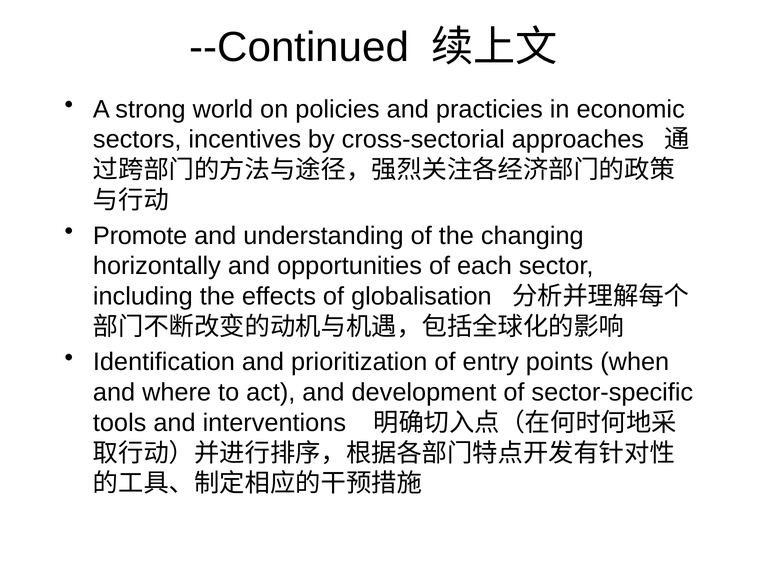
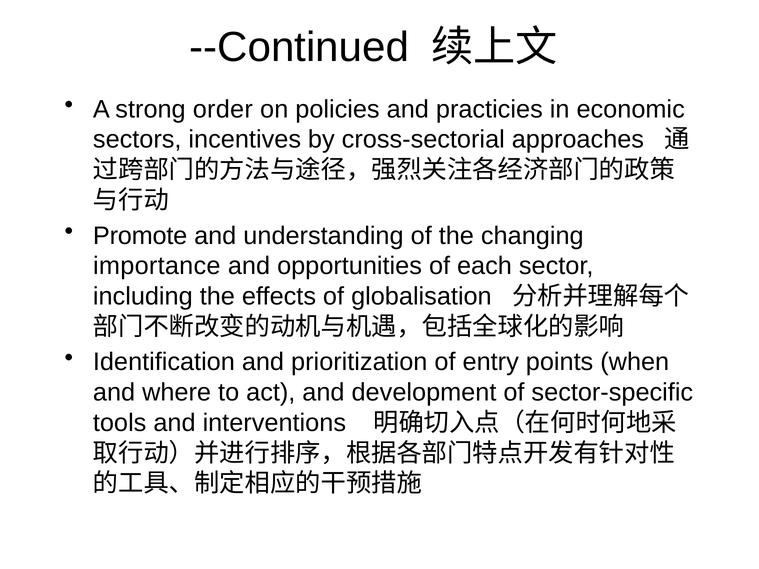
world: world -> order (223, 109)
horizontally: horizontally -> importance (157, 266)
